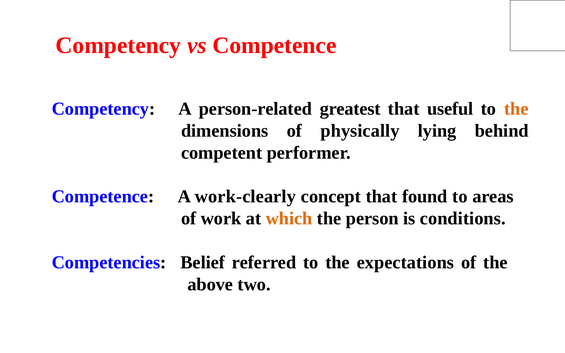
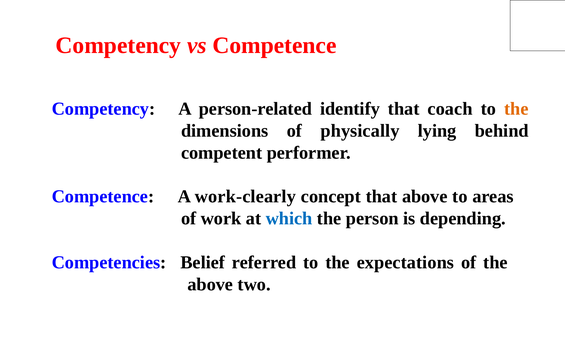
greatest: greatest -> identify (350, 109)
useful: useful -> coach (450, 109)
that found: found -> above (425, 197)
which colour: orange -> blue (289, 219)
conditions: conditions -> depending (463, 219)
